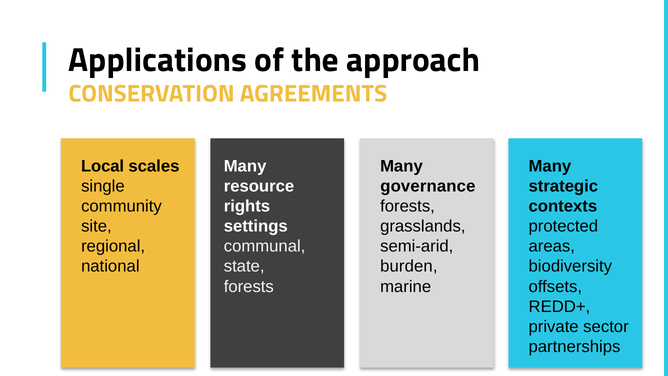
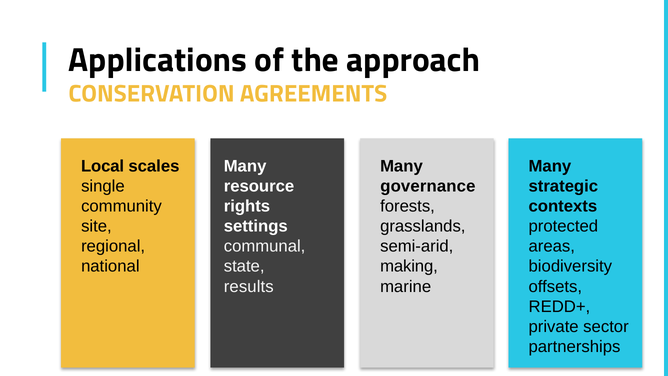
burden: burden -> making (409, 266)
forests: forests -> results (249, 286)
